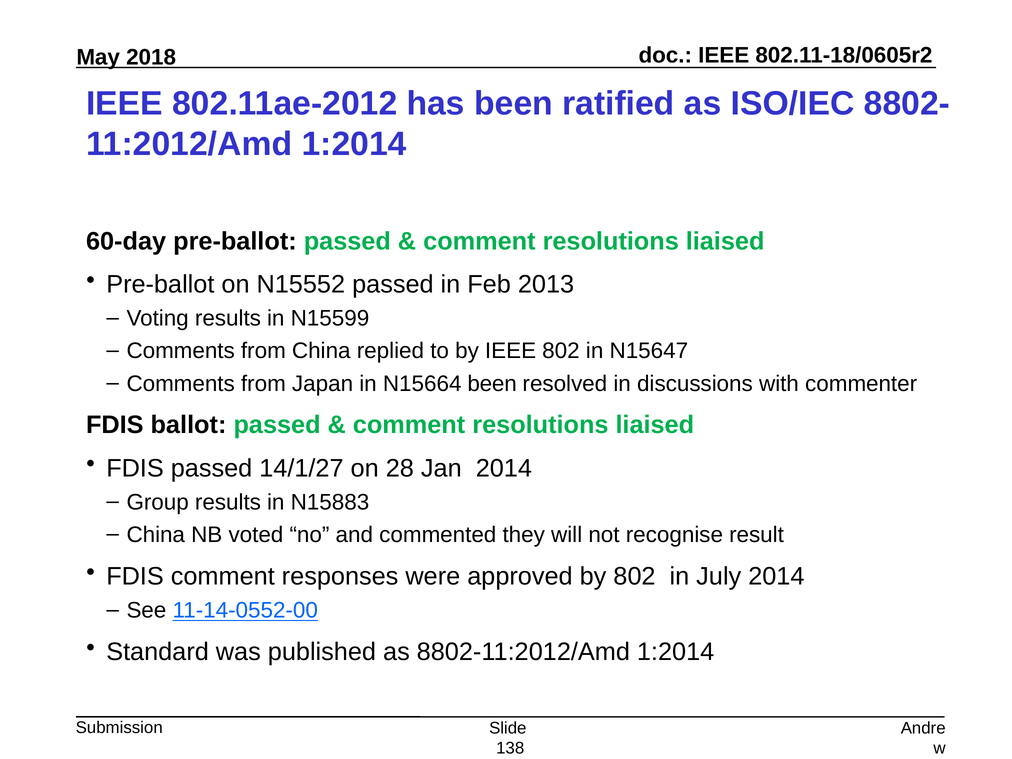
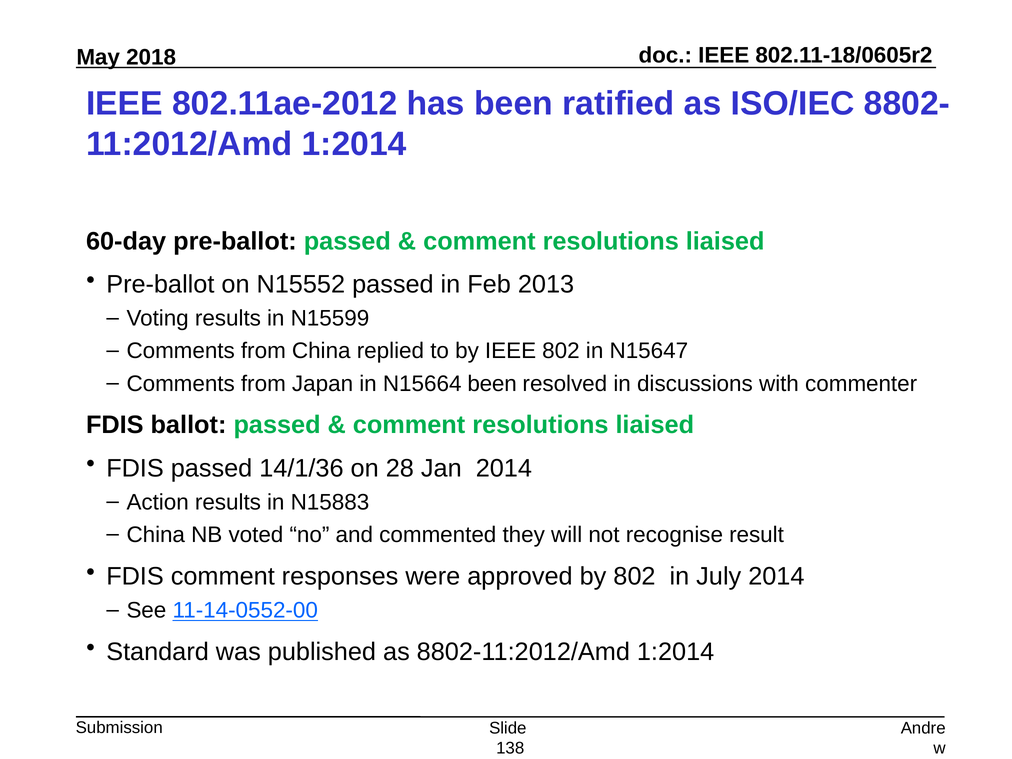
14/1/27: 14/1/27 -> 14/1/36 (301, 468)
Group: Group -> Action (158, 502)
